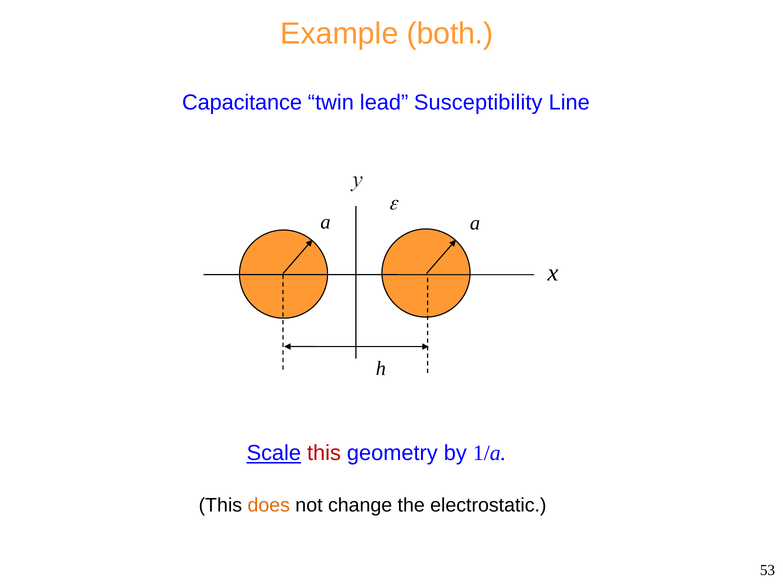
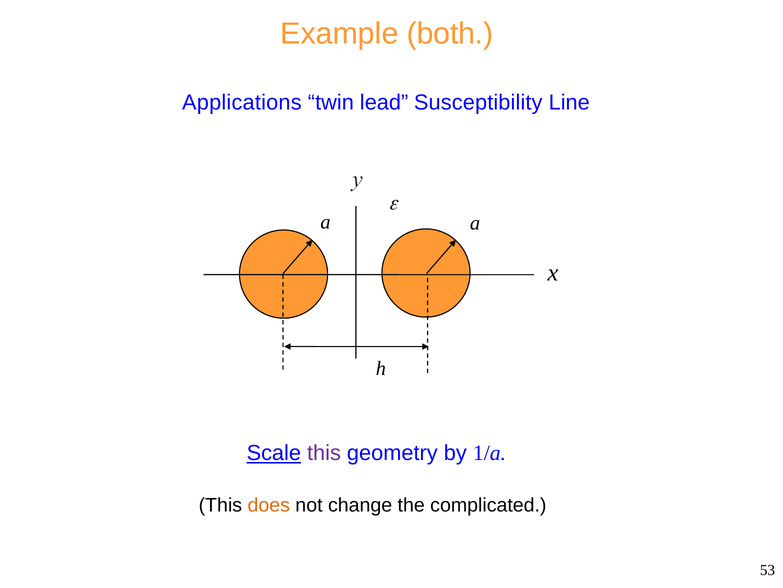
Capacitance: Capacitance -> Applications (242, 102)
this colour: red -> purple (324, 452)
electrostatic: electrostatic -> complicated (488, 504)
